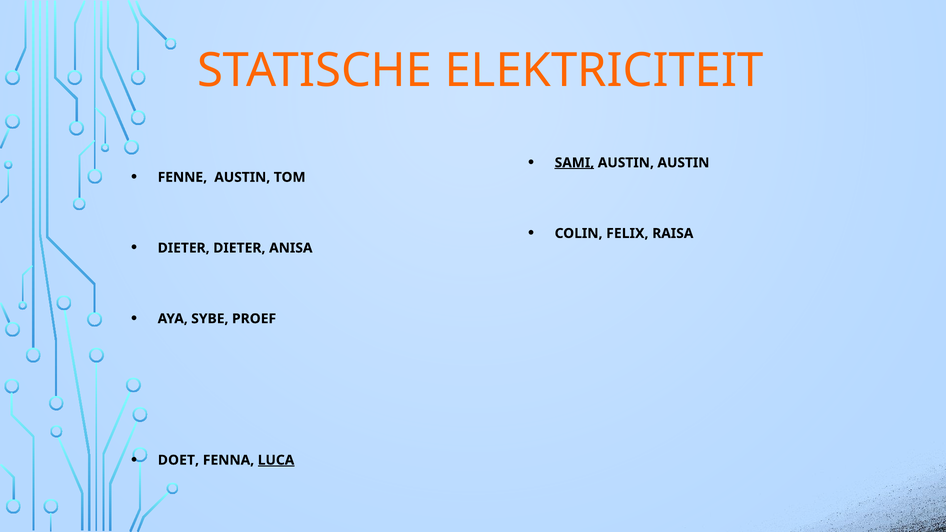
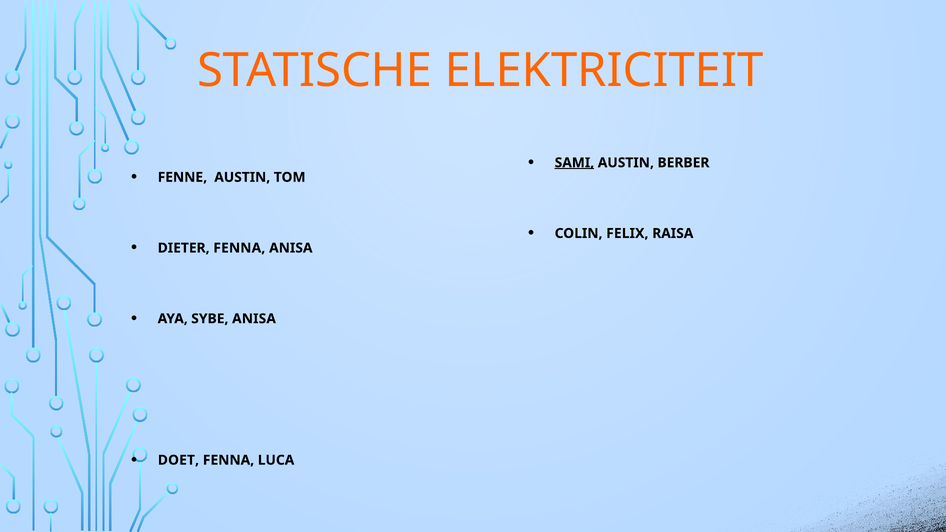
AUSTIN AUSTIN: AUSTIN -> BERBER (683, 163)
DIETER DIETER: DIETER -> FENNA (239, 248)
SYBE PROEF: PROEF -> ANISA (254, 319)
LUCA underline: present -> none (276, 460)
